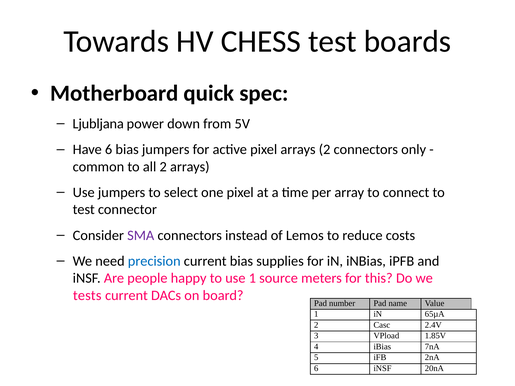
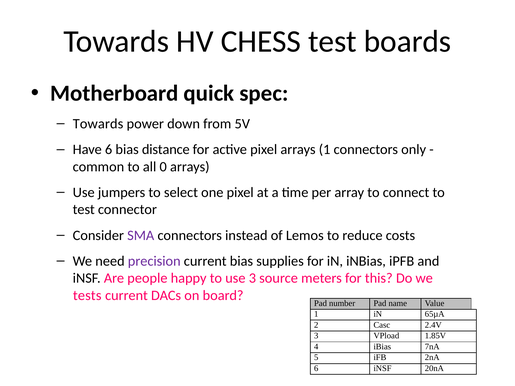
Ljubljana: Ljubljana -> Towards (98, 124)
bias jumpers: jumpers -> distance (166, 150)
arrays 2: 2 -> 1 (325, 150)
all 2: 2 -> 0 (163, 167)
precision colour: blue -> purple (154, 261)
use 1: 1 -> 3 (252, 278)
